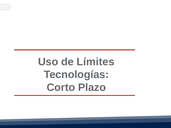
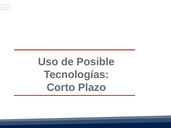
Límites: Límites -> Posible (96, 62)
